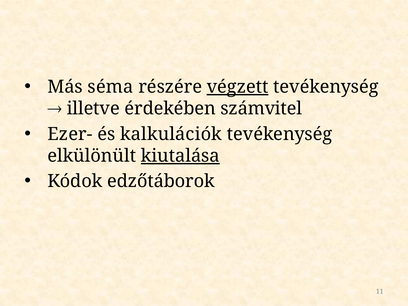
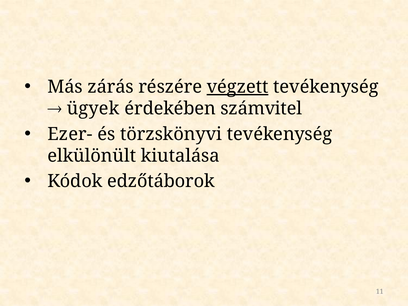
séma: séma -> zárás (111, 87)
illetve: illetve -> ügyek (93, 109)
kalkulációk: kalkulációk -> törzskönyvi (171, 134)
kiutalása underline: present -> none (180, 156)
